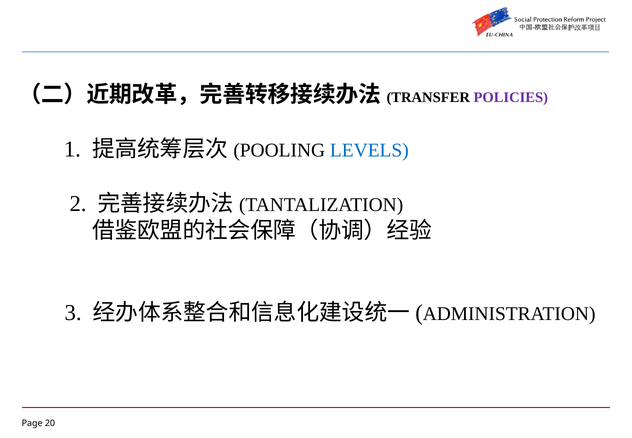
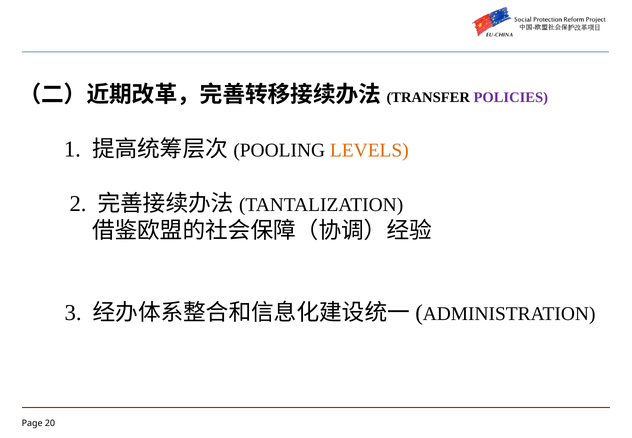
LEVELS colour: blue -> orange (369, 150)
